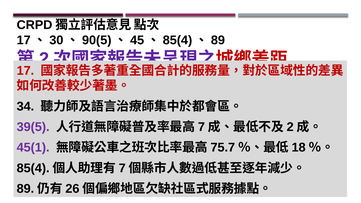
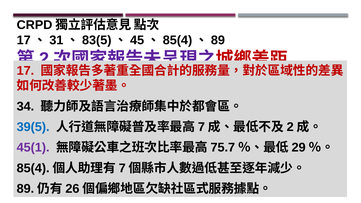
30: 30 -> 31 (56, 40)
90(5: 90(5 -> 83(5 (97, 40)
39(5 colour: purple -> blue (33, 127)
18: 18 -> 29 (299, 148)
